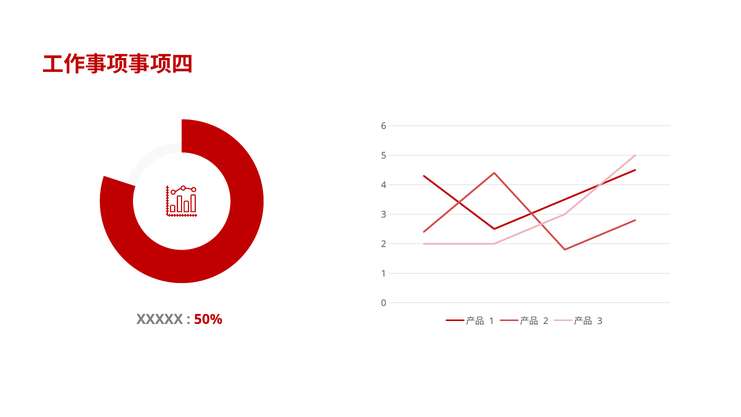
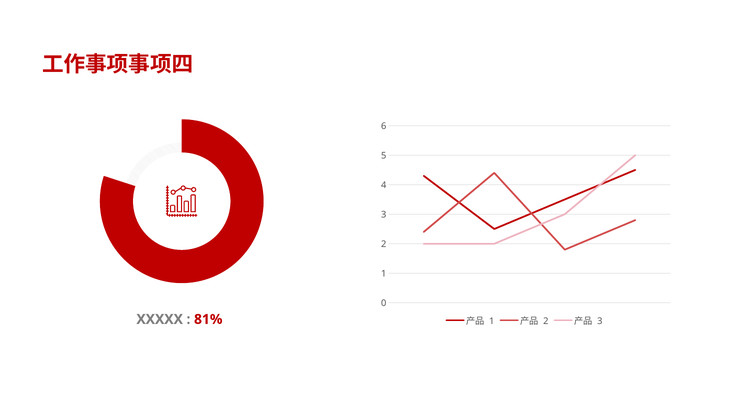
50%: 50% -> 81% (208, 319)
